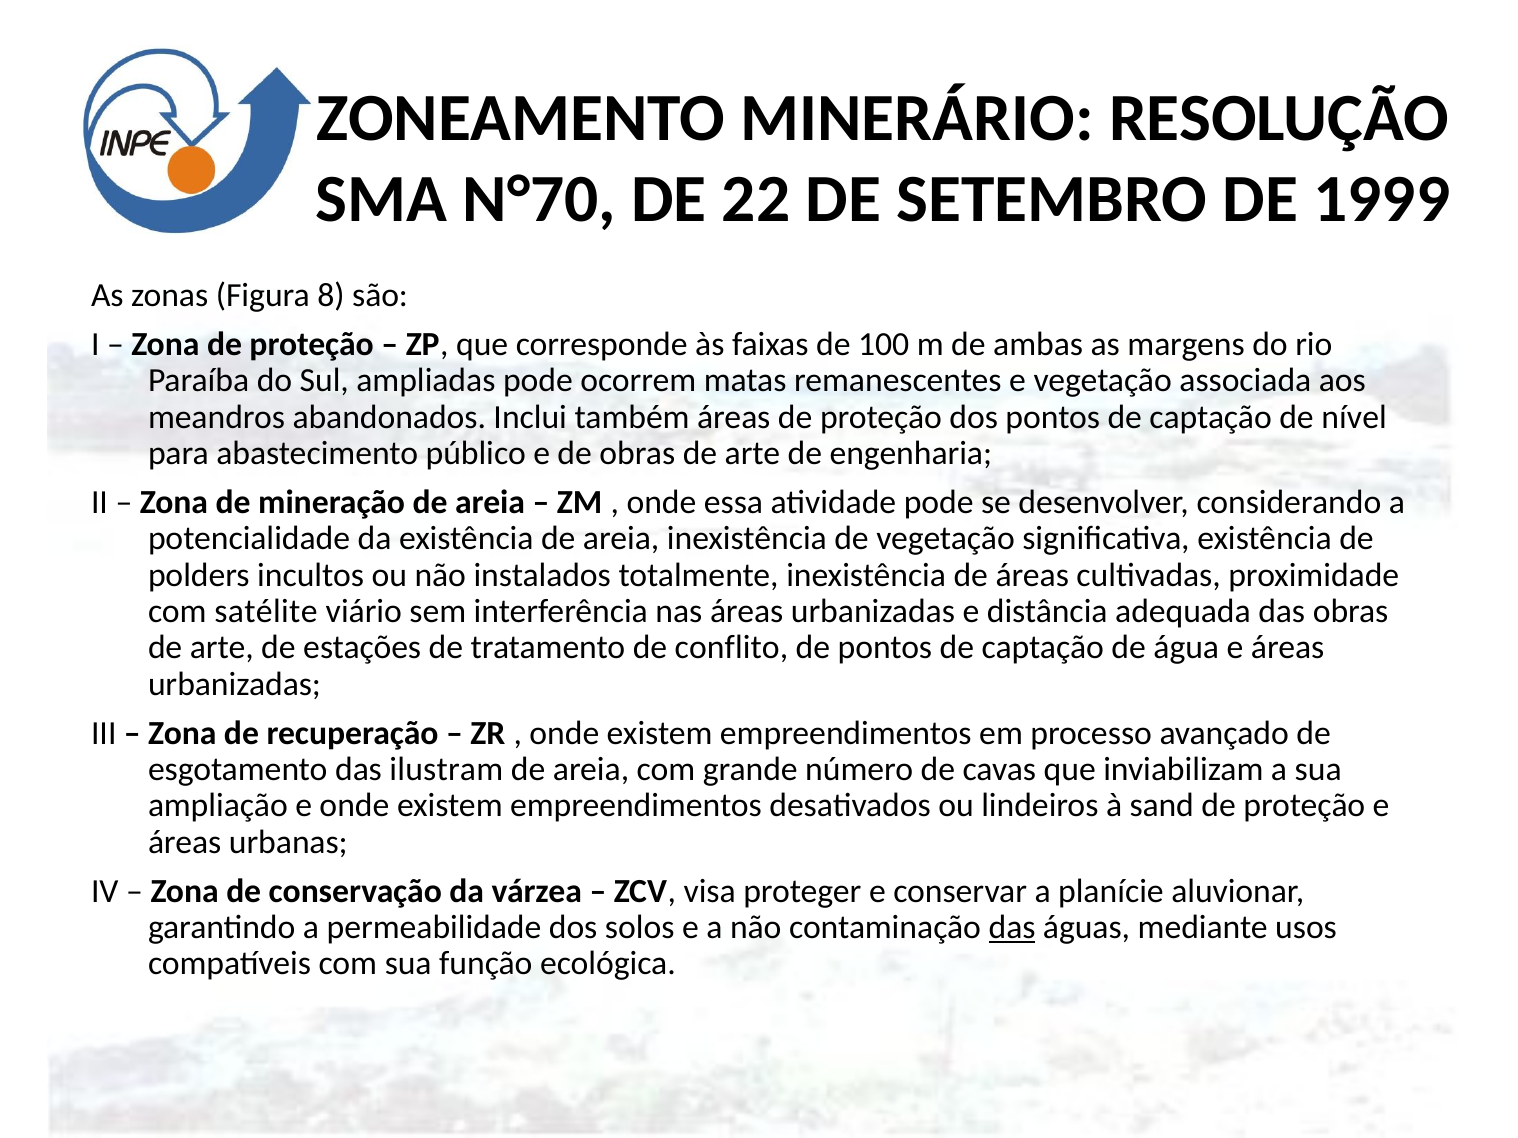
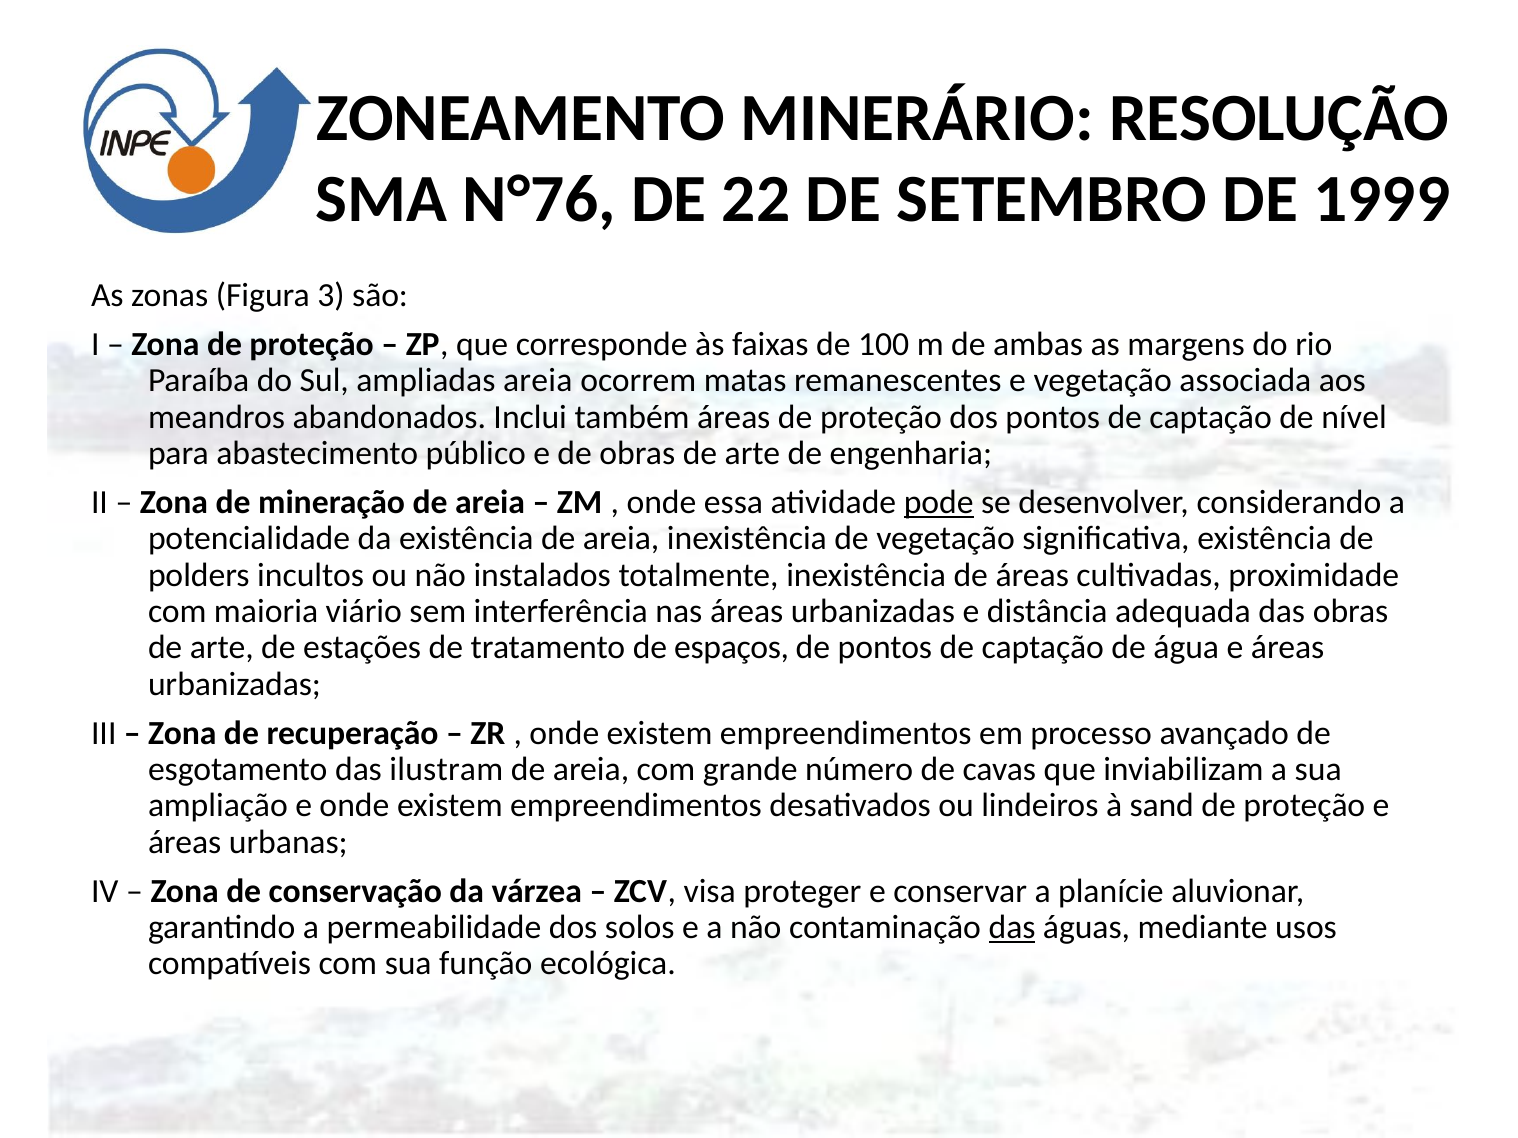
N°70: N°70 -> N°76 (539, 199)
8: 8 -> 3 (331, 296)
ampliadas pode: pode -> areia (538, 381)
pode underline: none -> present (939, 502)
satélite: satélite -> maioria (266, 612)
conflito: conflito -> espaços (732, 648)
